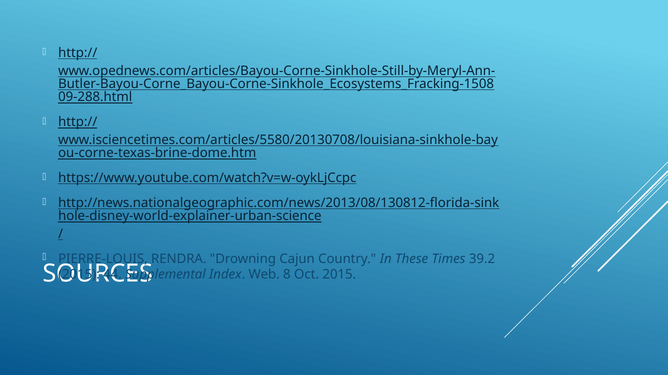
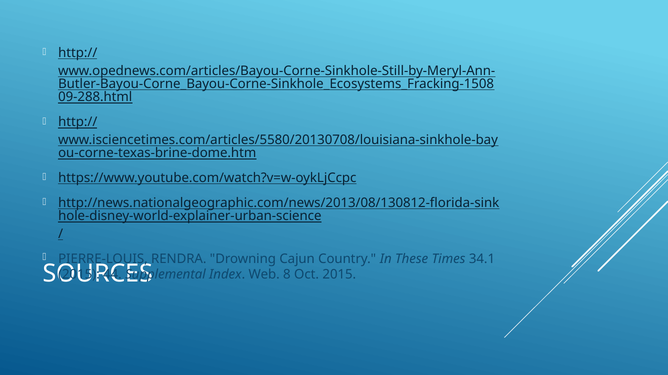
39.2: 39.2 -> 34.1 (482, 259)
